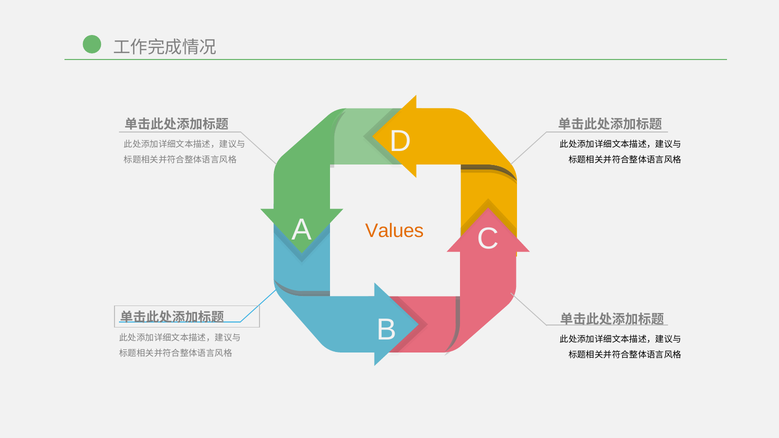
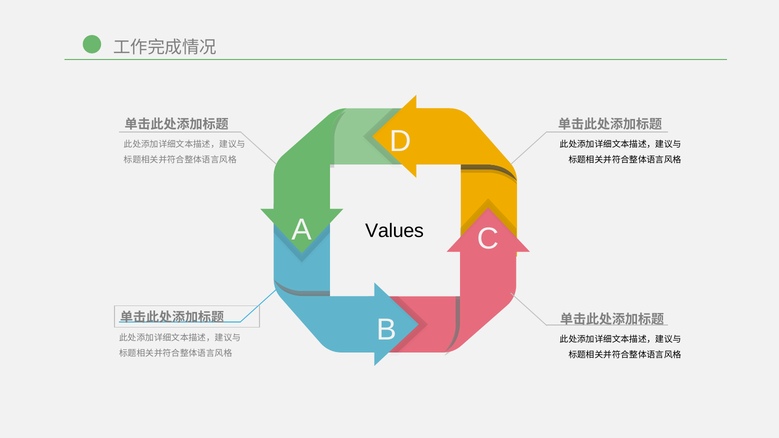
Values colour: orange -> black (395, 231)
